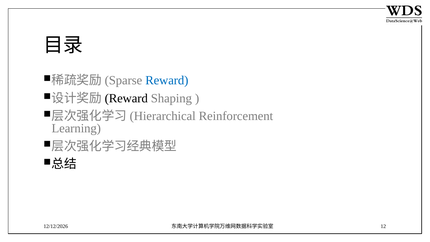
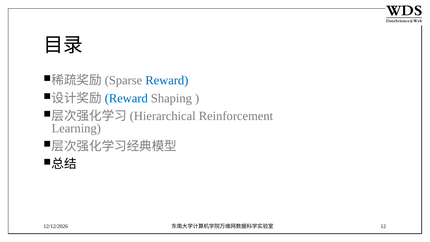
Reward colour: black -> blue (126, 98)
